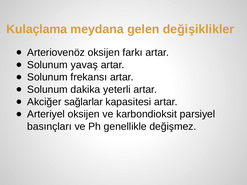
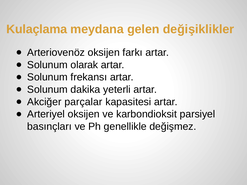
yavaş: yavaş -> olarak (84, 65)
sağlarlar: sağlarlar -> parçalar (83, 102)
